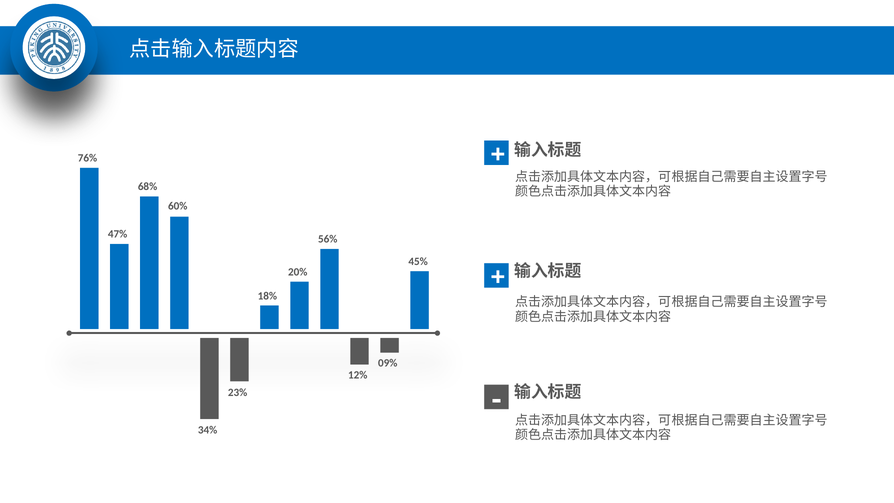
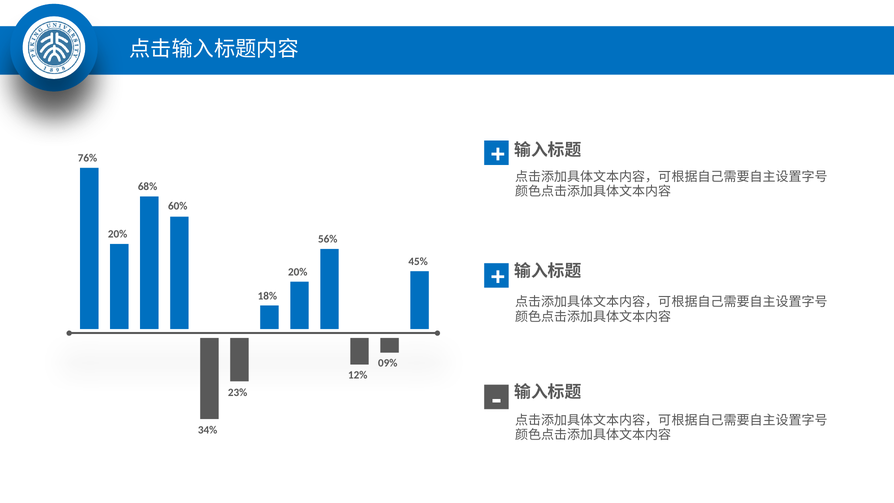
47%: 47% -> 20% (118, 234)
